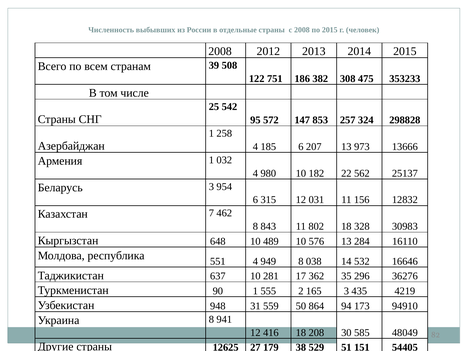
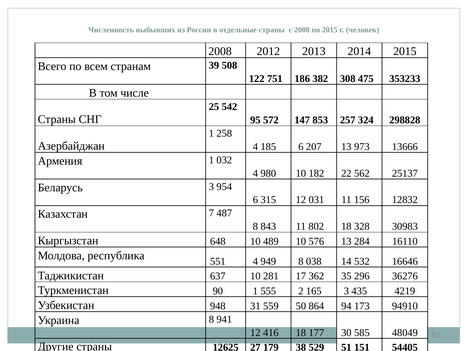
462: 462 -> 487 (224, 213)
208: 208 -> 177 (316, 333)
